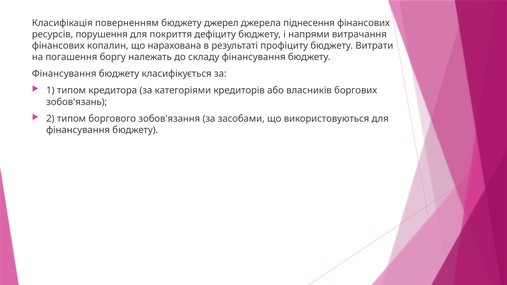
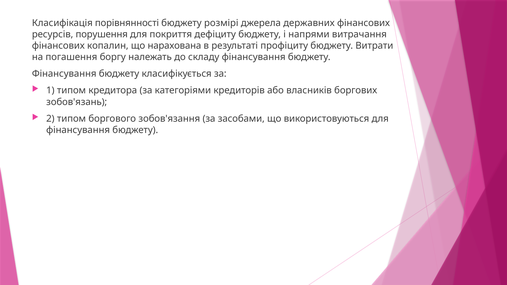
поверненням: поверненням -> порівнянності (127, 23)
джерел: джерел -> розмірі (221, 23)
піднесення: піднесення -> державних (309, 23)
